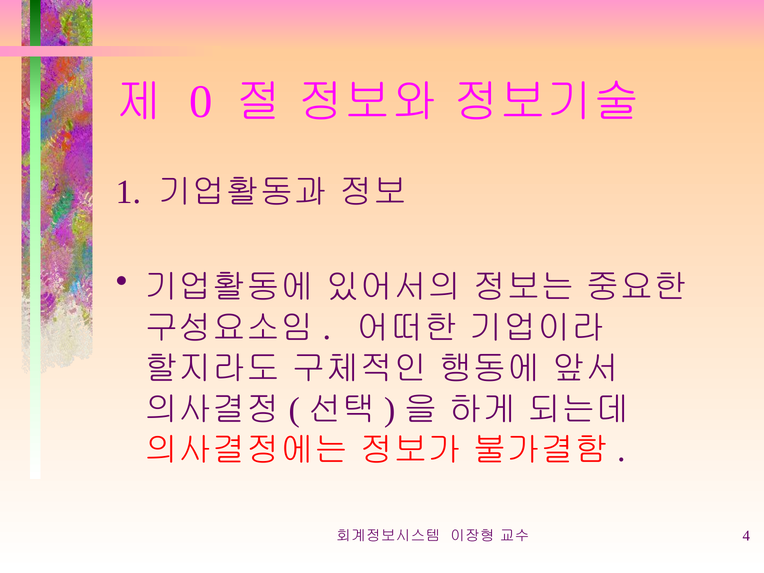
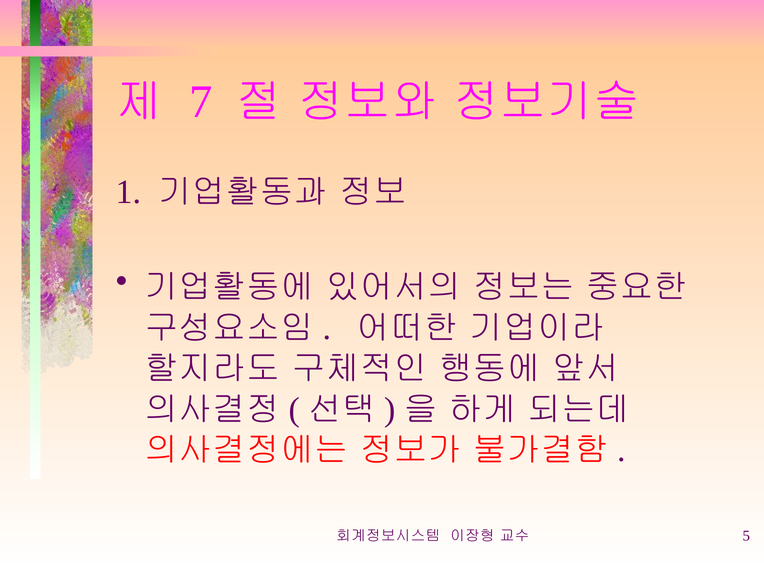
0: 0 -> 7 (201, 102)
4: 4 -> 5 (746, 536)
